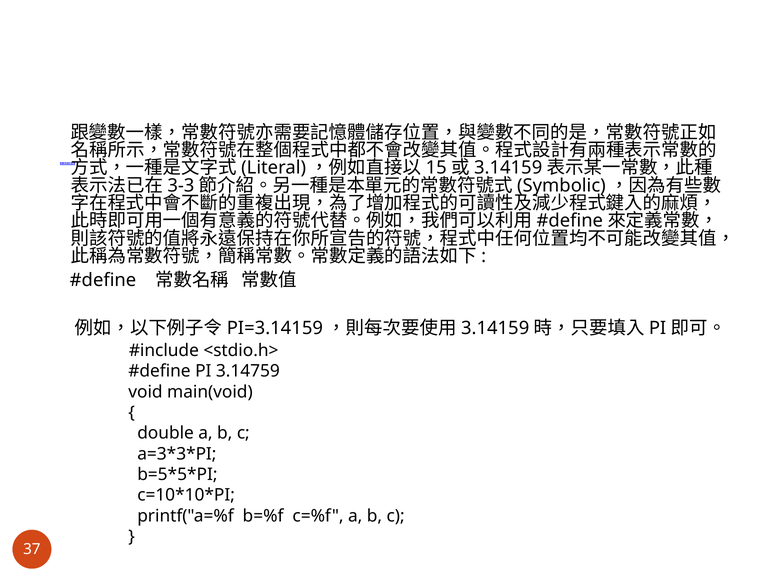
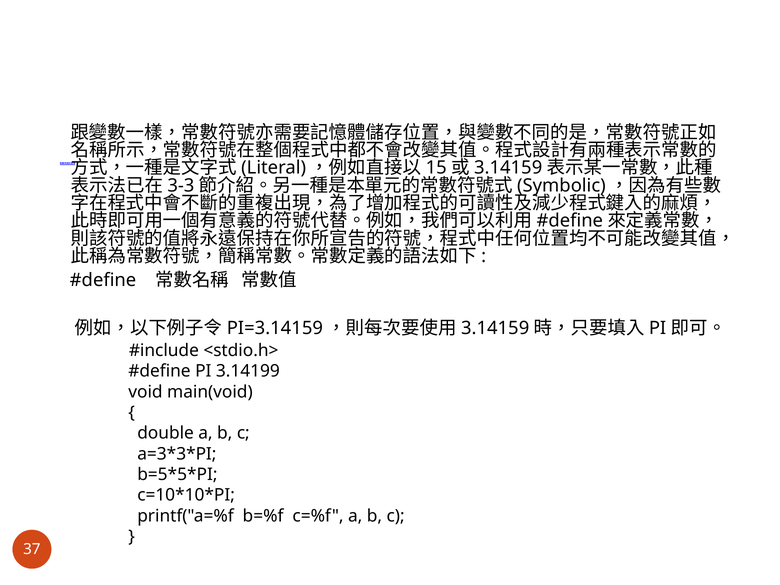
3.14759: 3.14759 -> 3.14199 (248, 371)
